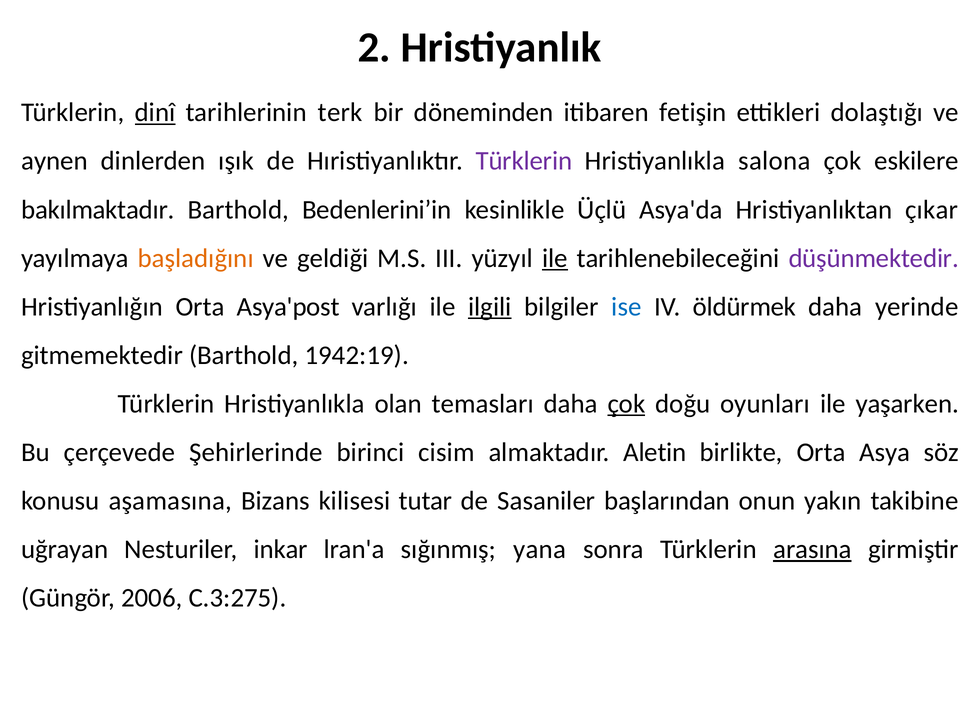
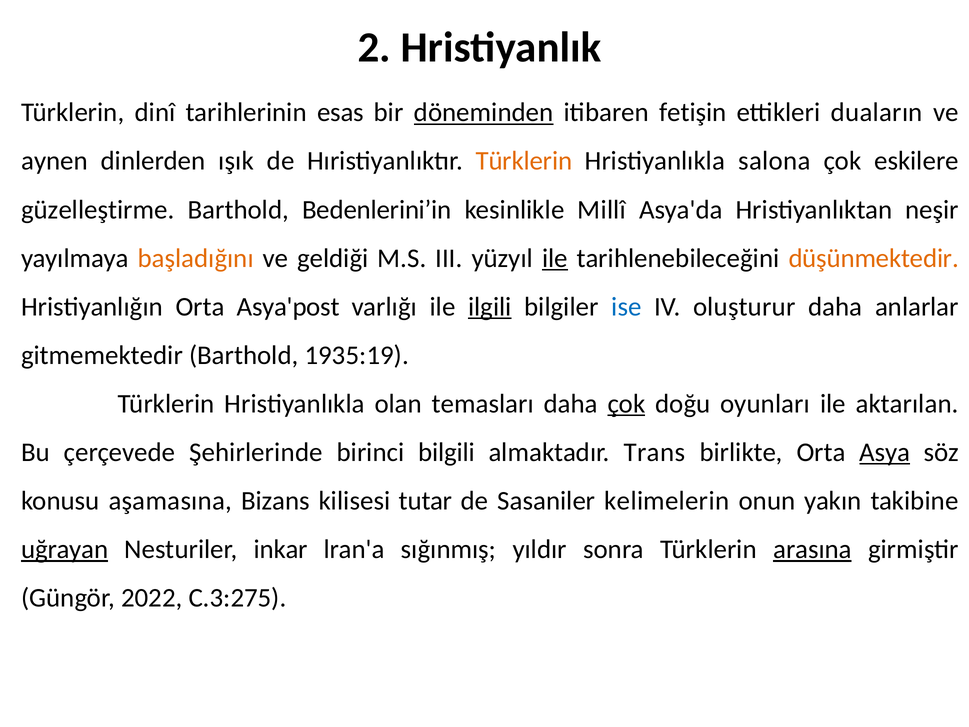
dinî underline: present -> none (155, 113)
terk: terk -> esas (340, 113)
döneminden underline: none -> present (484, 113)
dolaştığı: dolaştığı -> duaların (877, 113)
Türklerin colour: purple -> orange (524, 161)
bakılmaktadır: bakılmaktadır -> güzelleştirme (98, 210)
Üçlü: Üçlü -> Millî (602, 210)
çıkar: çıkar -> neşir (932, 210)
düşünmektedir colour: purple -> orange (874, 258)
öldürmek: öldürmek -> oluşturur (744, 307)
yerinde: yerinde -> anlarlar (917, 307)
1942:19: 1942:19 -> 1935:19 (357, 355)
yaşarken: yaşarken -> aktarılan (907, 404)
cisim: cisim -> bilgili (447, 452)
Aletin: Aletin -> Trans (654, 452)
Asya underline: none -> present (885, 452)
başlarından: başlarından -> kelimelerin (667, 501)
uğrayan underline: none -> present (65, 549)
yana: yana -> yıldır (540, 549)
2006: 2006 -> 2022 (152, 598)
